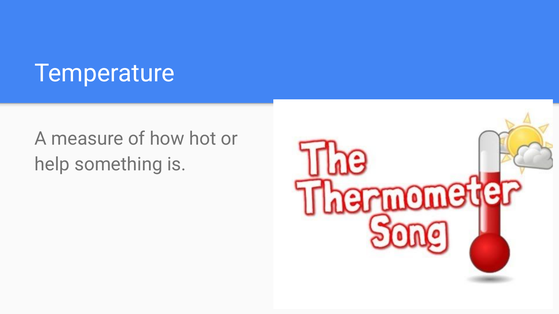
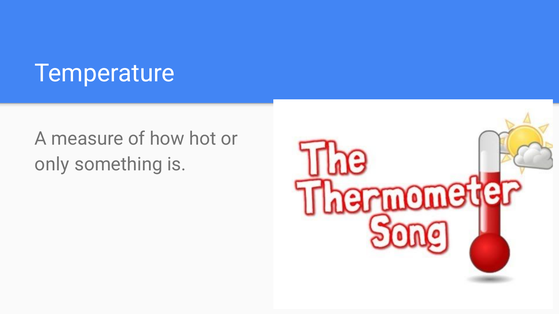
help: help -> only (52, 164)
